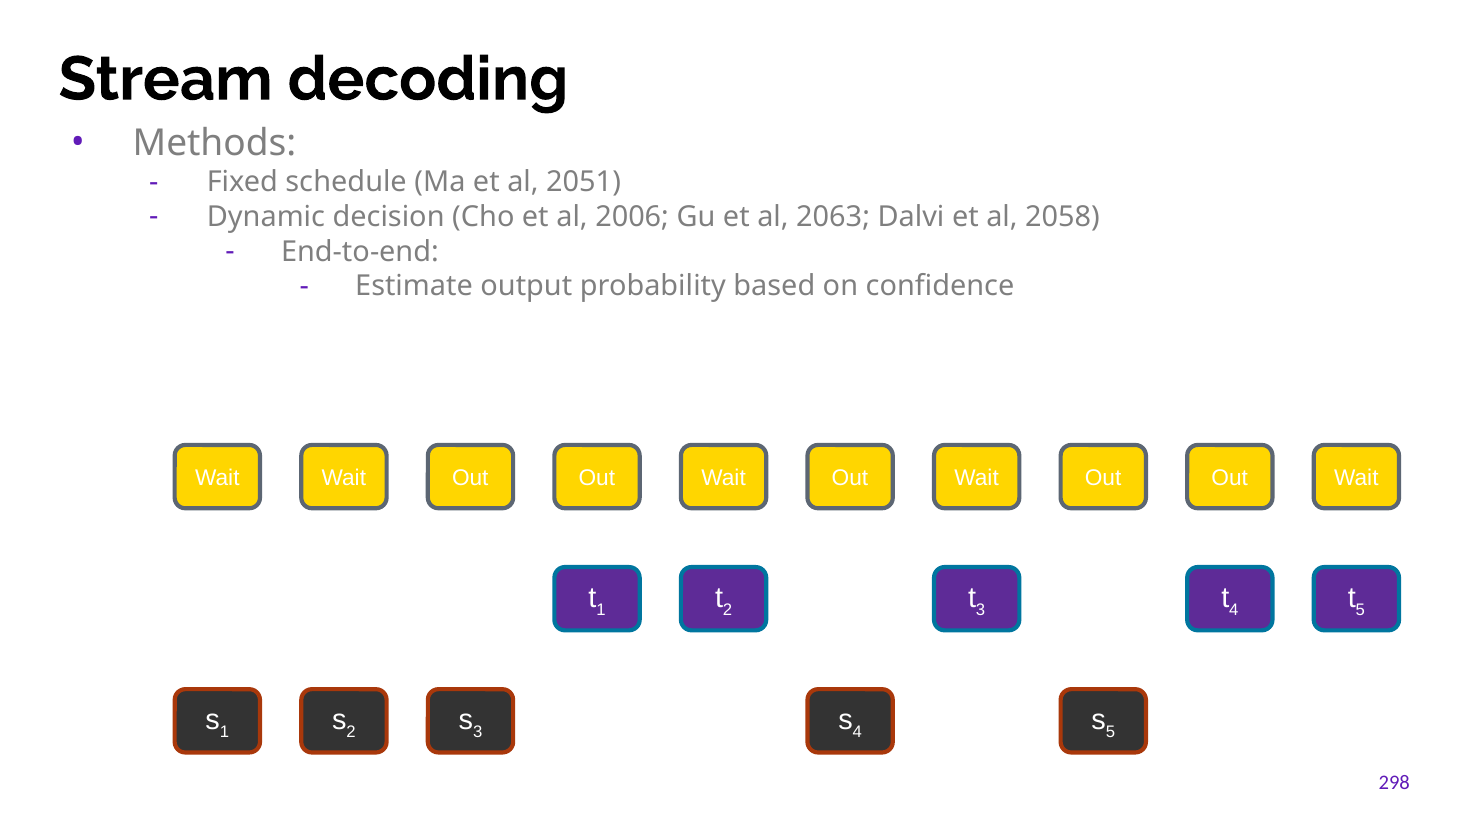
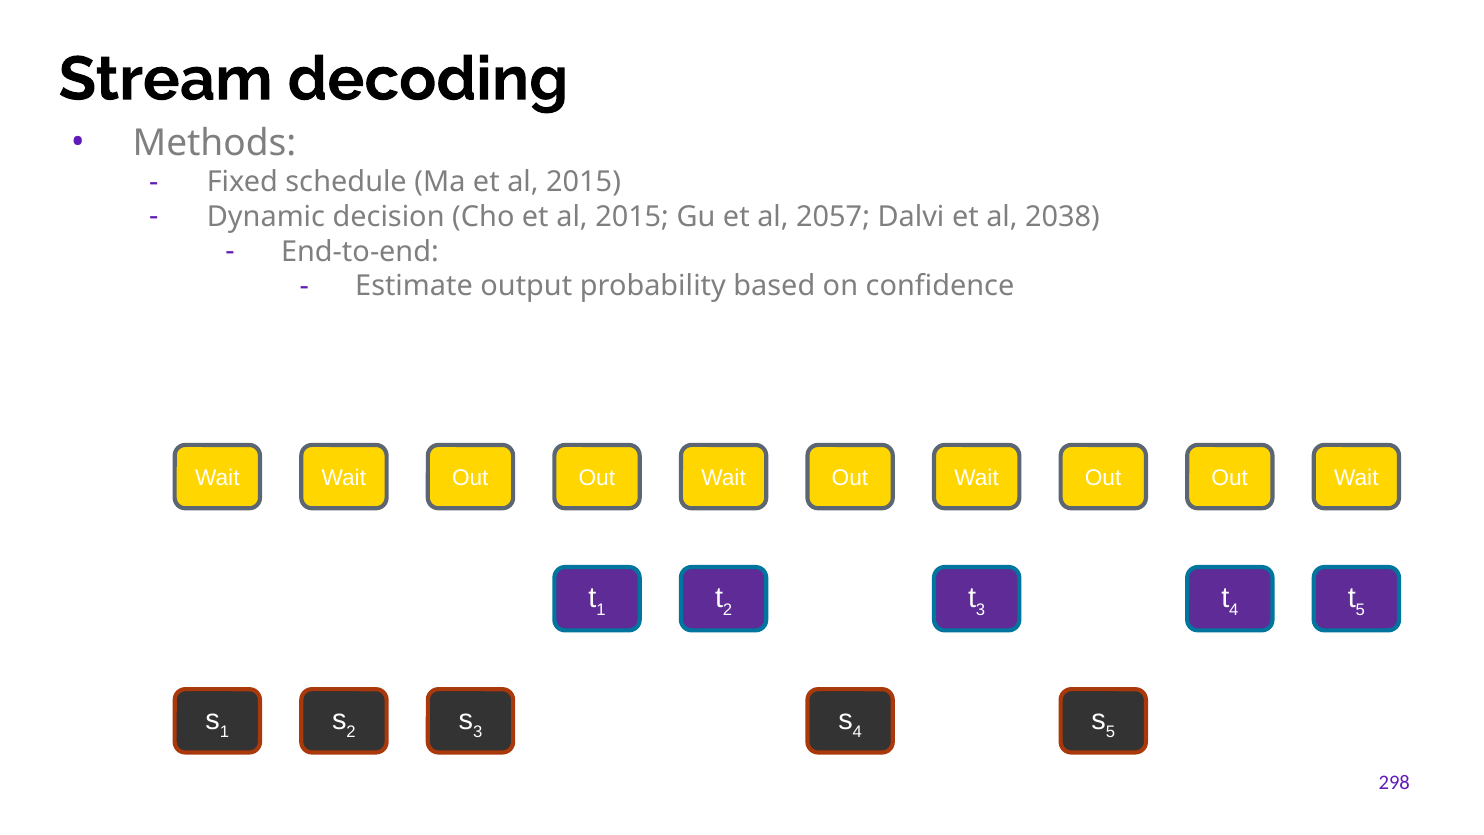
Ma et al 2051: 2051 -> 2015 (584, 182)
Cho et al 2006: 2006 -> 2015 (632, 217)
2063: 2063 -> 2057 (833, 217)
2058: 2058 -> 2038 (1063, 217)
